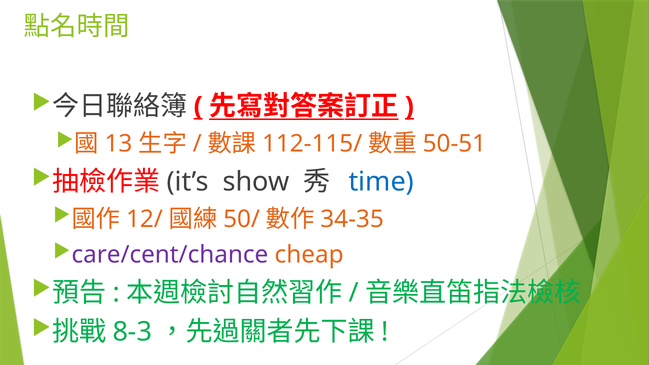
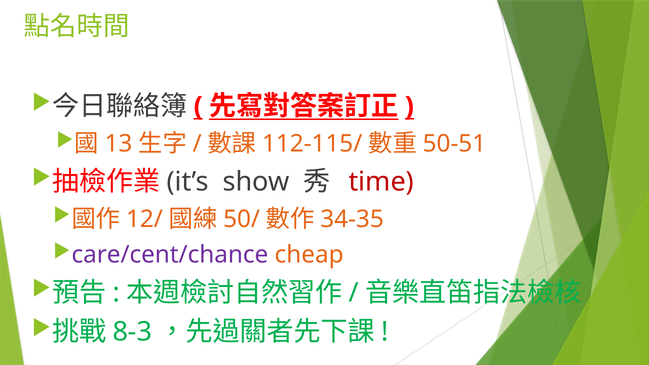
time colour: blue -> red (381, 182)
